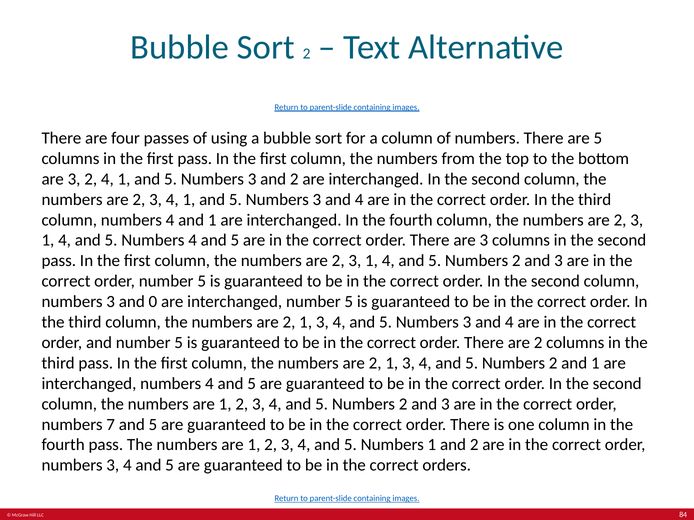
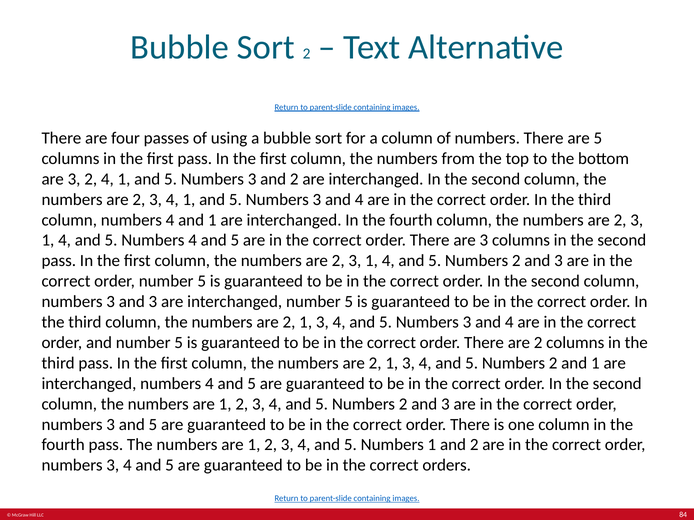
3 and 0: 0 -> 3 (153, 302)
7: 7 -> 3 (111, 425)
